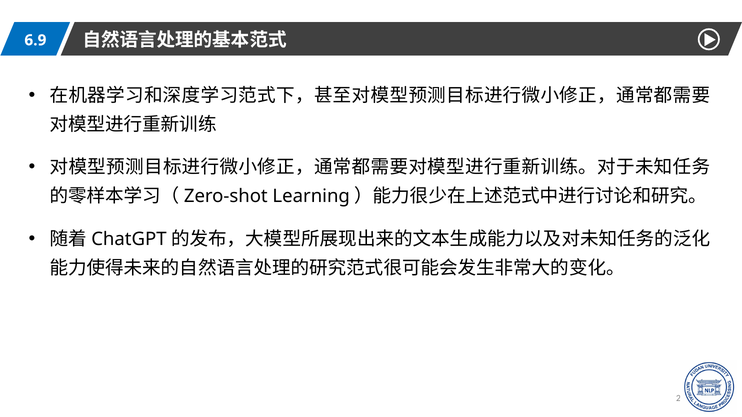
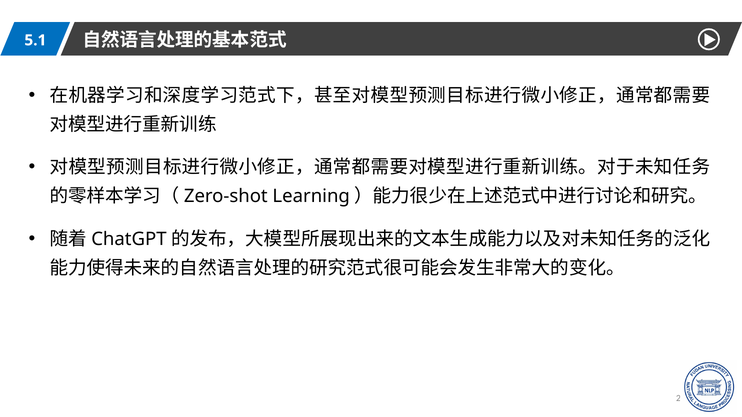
6.9: 6.9 -> 5.1 (35, 40)
